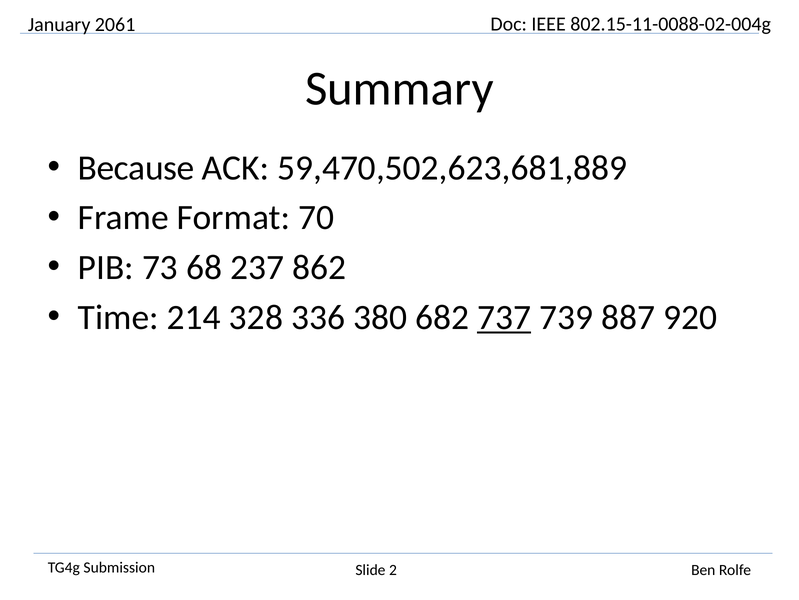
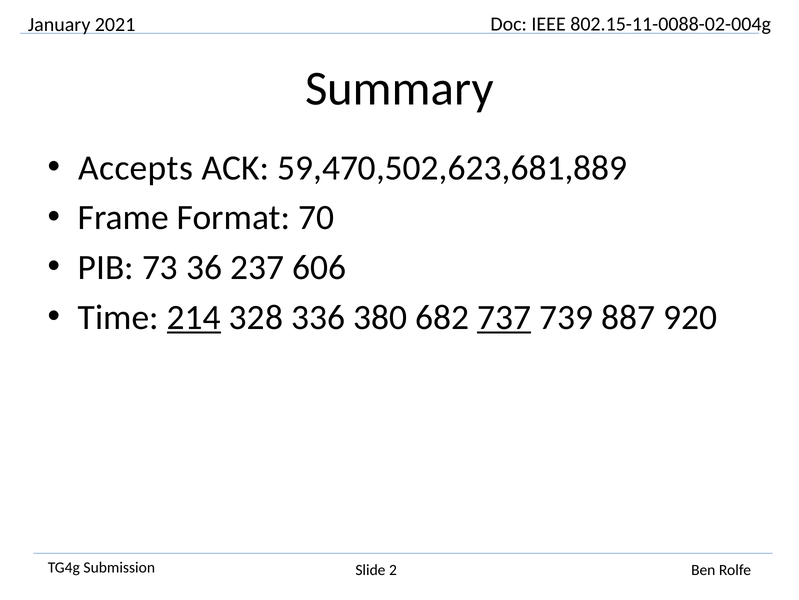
2061: 2061 -> 2021 (115, 25)
Because: Because -> Accepts (136, 168)
68: 68 -> 36 (204, 267)
862: 862 -> 606 (319, 267)
214 underline: none -> present (194, 317)
